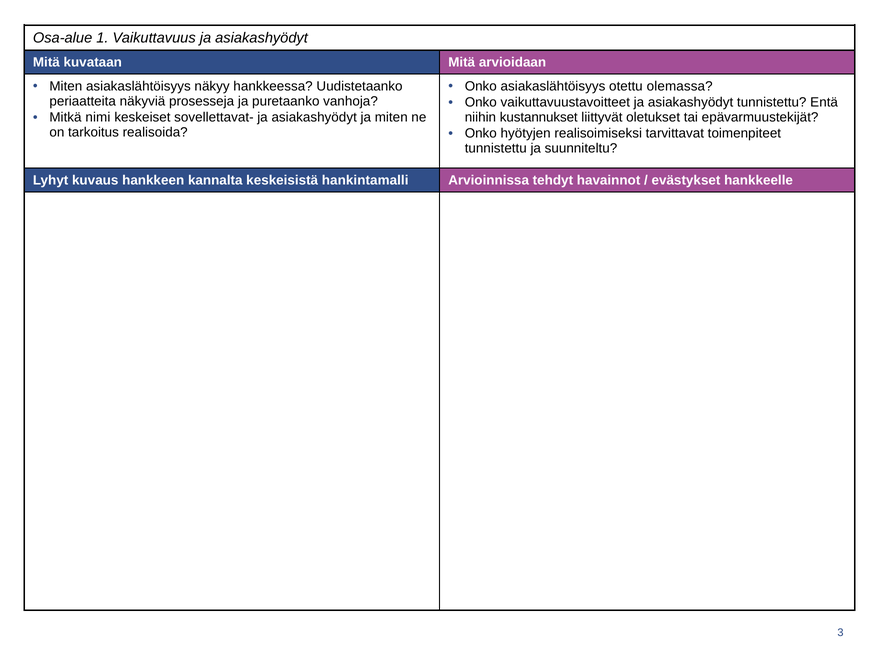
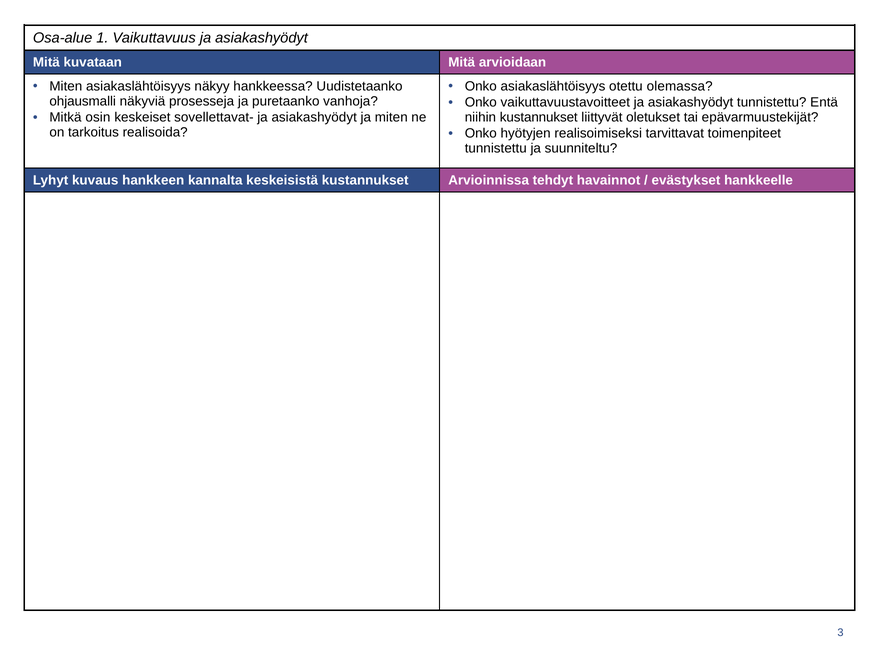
periaatteita: periaatteita -> ohjausmalli (83, 101)
nimi: nimi -> osin (98, 117)
keskeisistä hankintamalli: hankintamalli -> kustannukset (365, 180)
